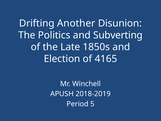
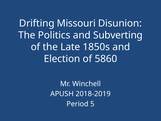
Another: Another -> Missouri (76, 23)
4165: 4165 -> 5860 (106, 59)
